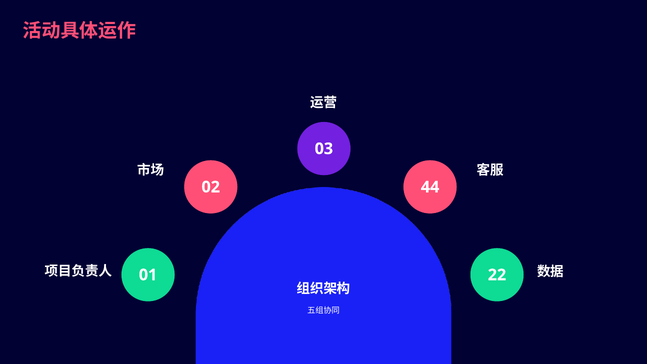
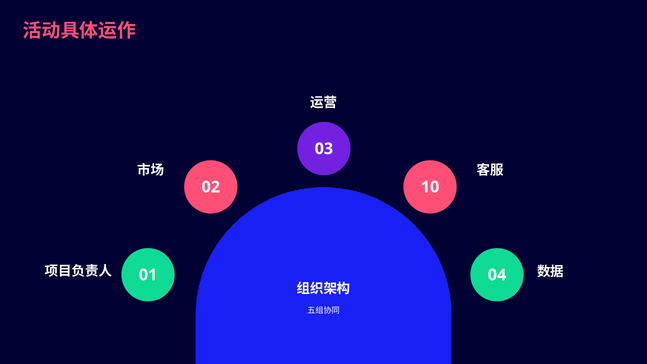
44: 44 -> 10 (430, 187)
22: 22 -> 04 (497, 275)
